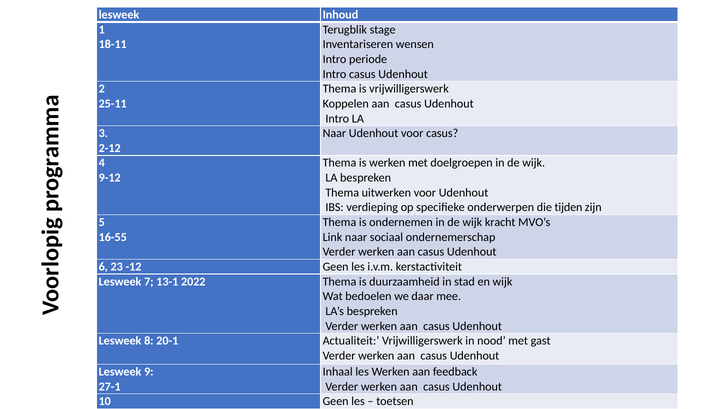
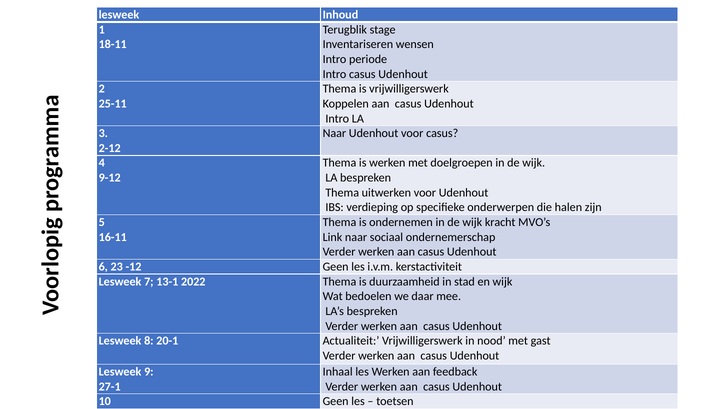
tijden: tijden -> halen (568, 207)
16-55: 16-55 -> 16-11 (113, 237)
